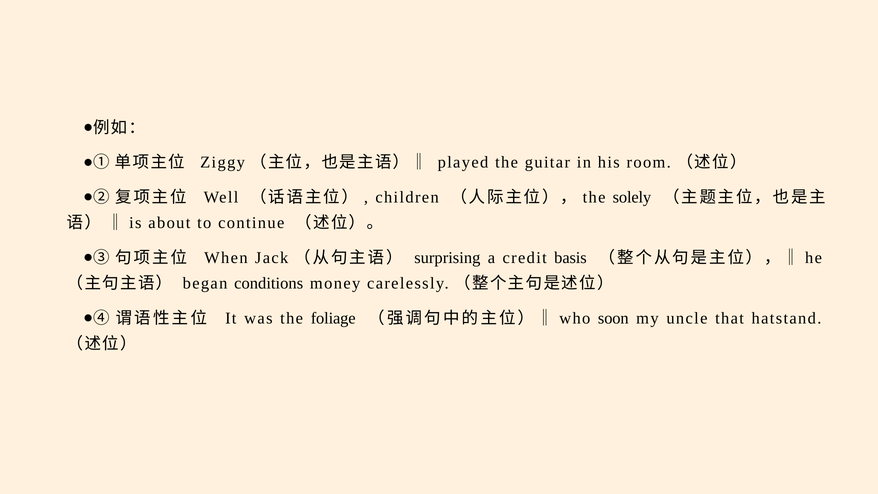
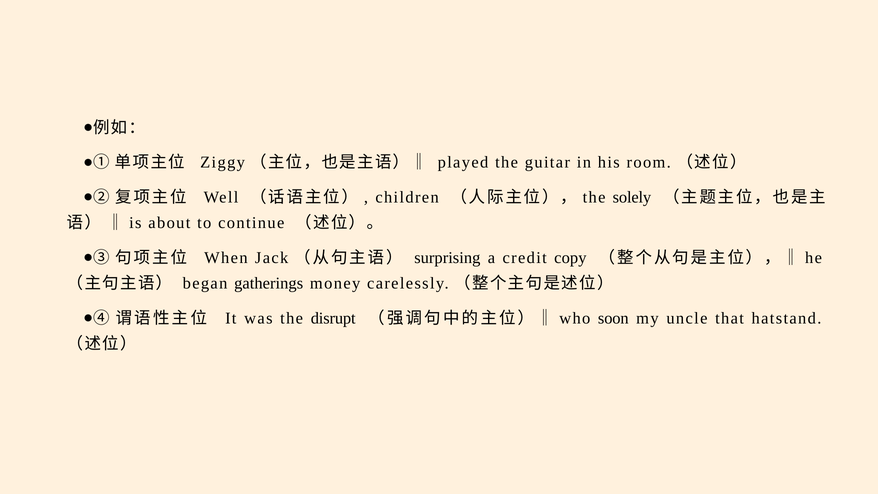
basis: basis -> copy (570, 258)
conditions: conditions -> gatherings (269, 283)
foliage: foliage -> disrupt (333, 318)
